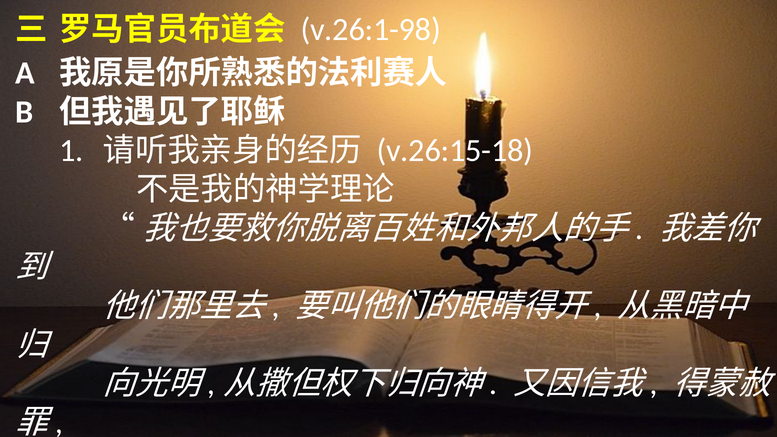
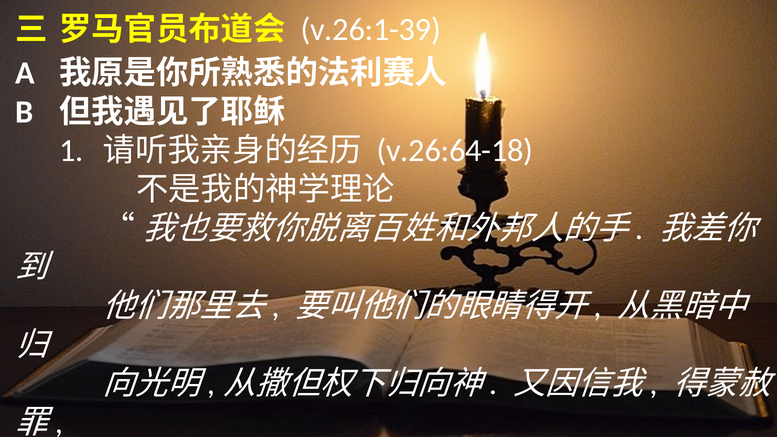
v.26:1-98: v.26:1-98 -> v.26:1-39 (371, 29)
v.26:15-18: v.26:15-18 -> v.26:64-18 (455, 151)
